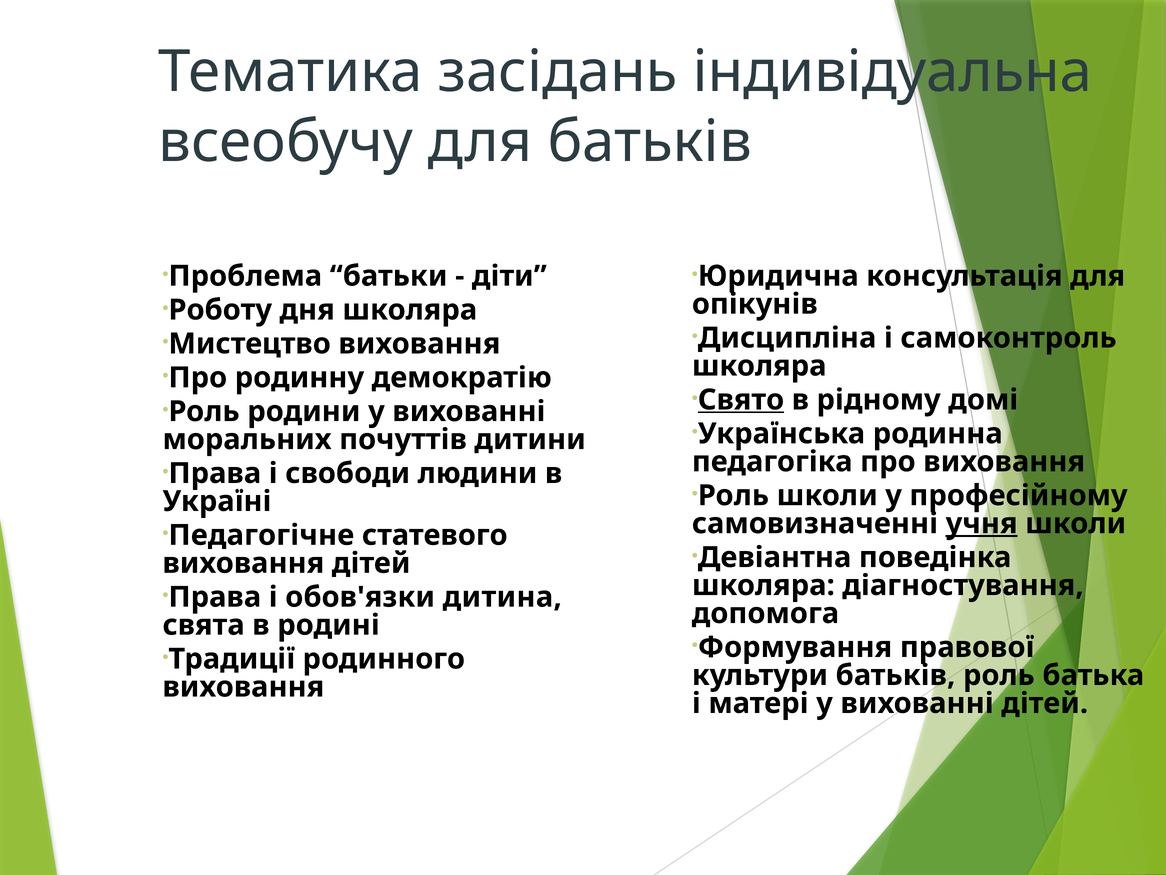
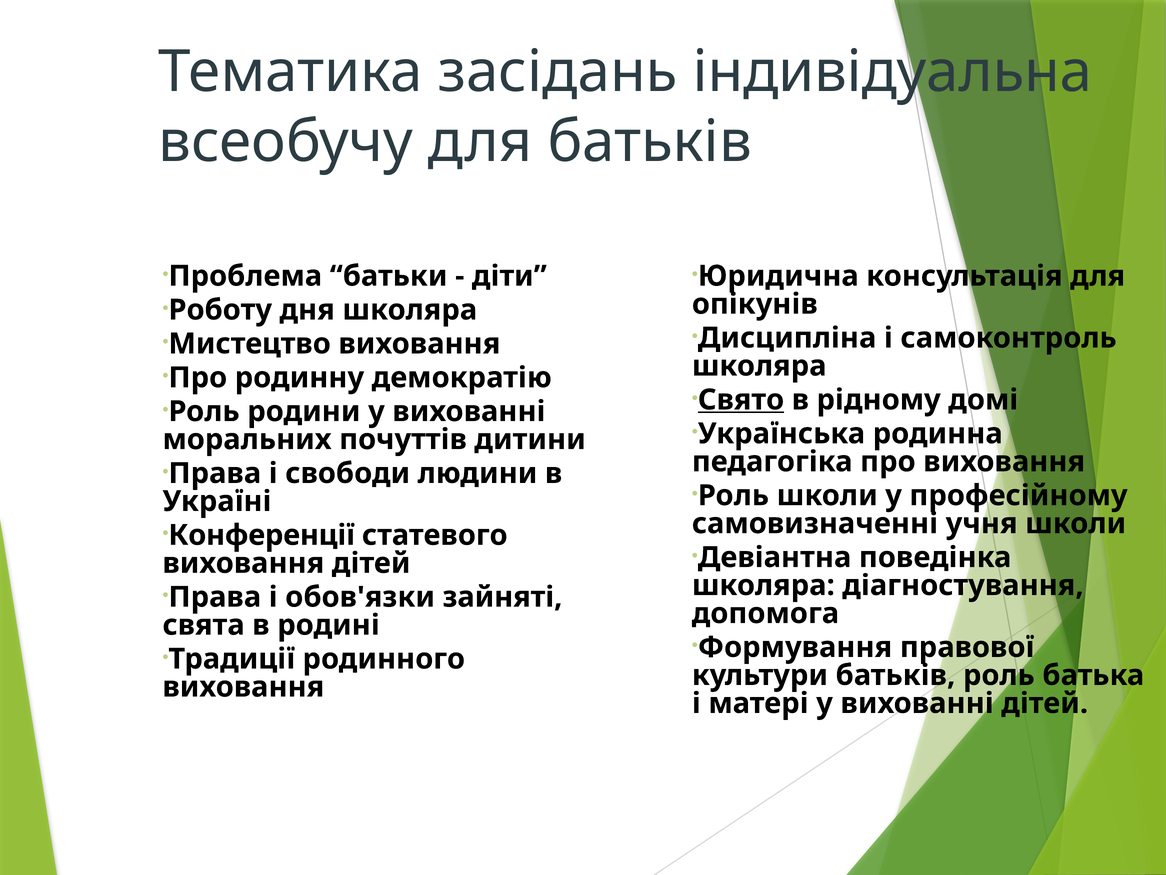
учня underline: present -> none (982, 523)
Педагогічне: Педагогічне -> Конференції (262, 535)
дитина: дитина -> зайняті (502, 597)
